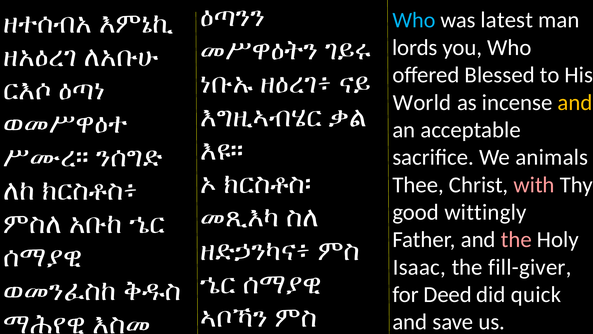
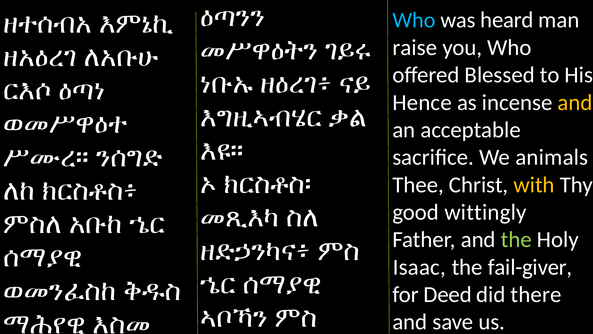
latest: latest -> heard (507, 20)
lords: lords -> raise (415, 47)
World: World -> Hence (422, 102)
with colour: pink -> yellow (534, 185)
the colour: pink -> light green (516, 239)
fill-giver: fill-giver -> fail-giver (530, 267)
quick: quick -> there (536, 294)
